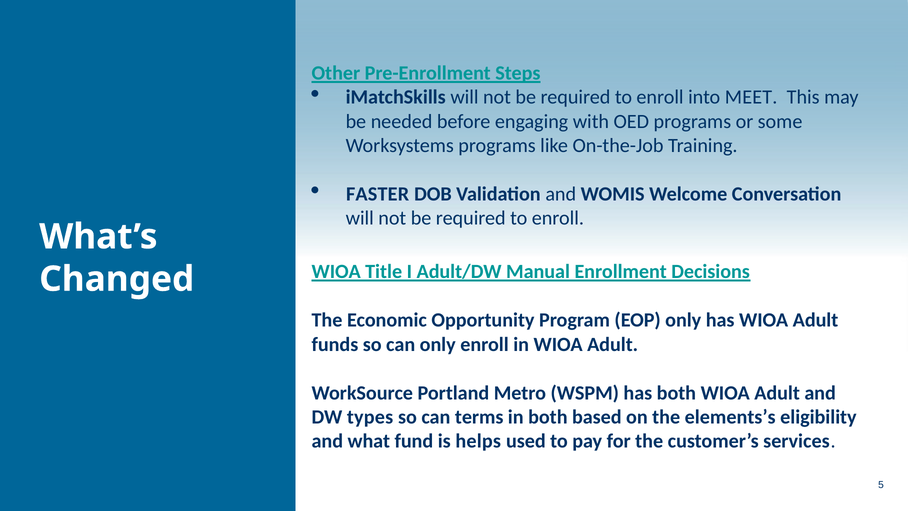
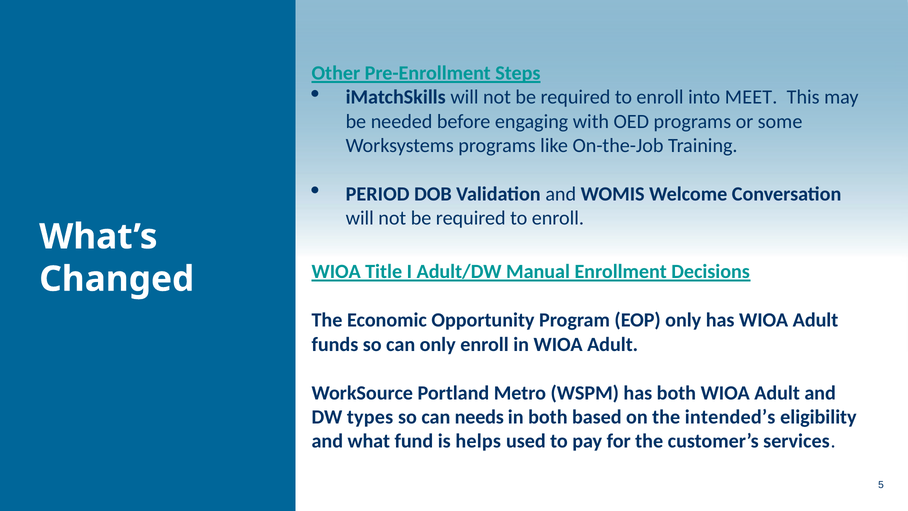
FASTER: FASTER -> PERIOD (378, 194)
terms: terms -> needs (479, 417)
elements’s: elements’s -> intended’s (730, 417)
